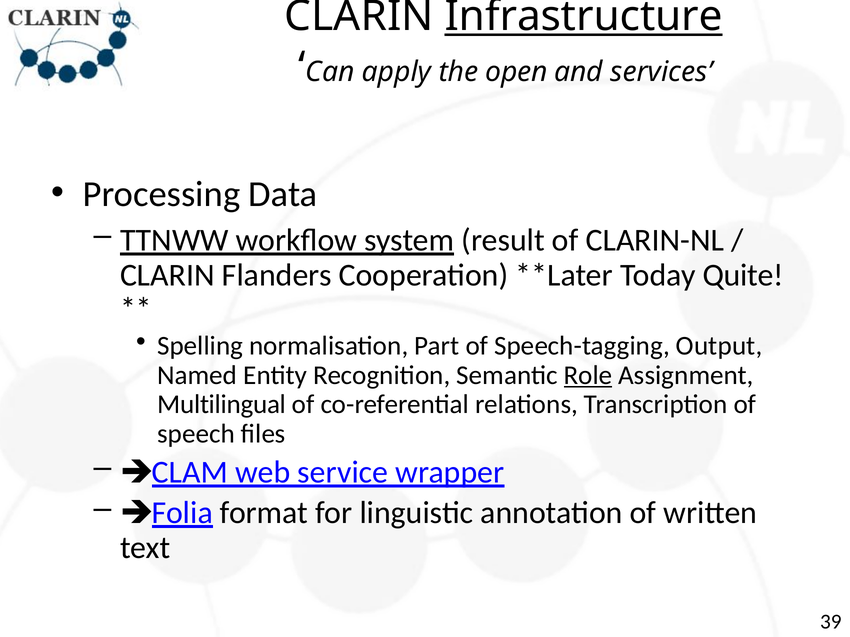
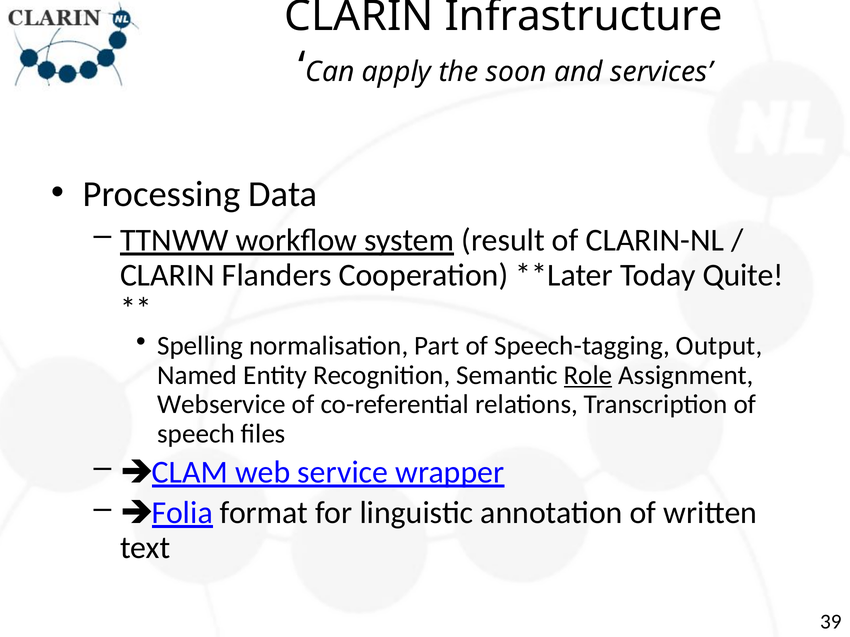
Infrastructure underline: present -> none (584, 16)
open: open -> soon (516, 72)
Multilingual: Multilingual -> Webservice (221, 405)
